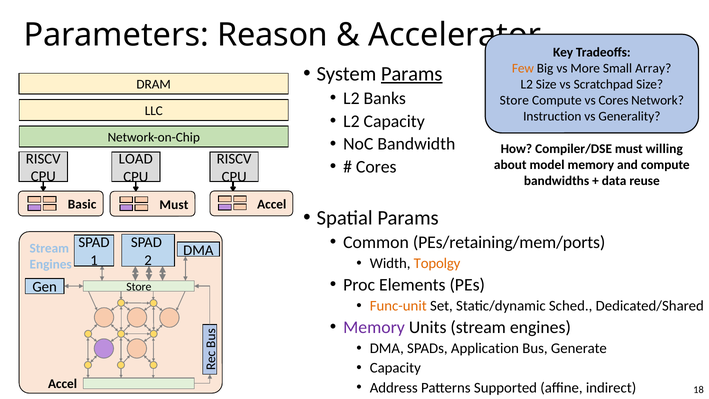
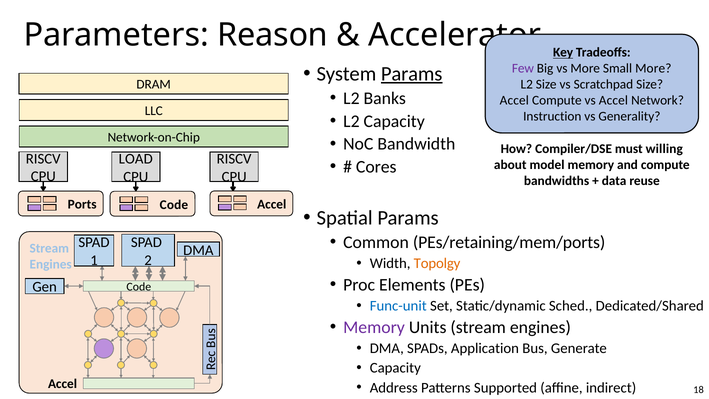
Key underline: none -> present (563, 53)
Few colour: orange -> purple (523, 69)
Small Array: Array -> More (653, 69)
Store: Store -> Accel (514, 100)
vs Cores: Cores -> Accel (613, 100)
Basic: Basic -> Ports (82, 204)
Must: Must -> Code (174, 205)
Store: Store -> Code (139, 287)
Func-unit colour: orange -> blue (398, 306)
